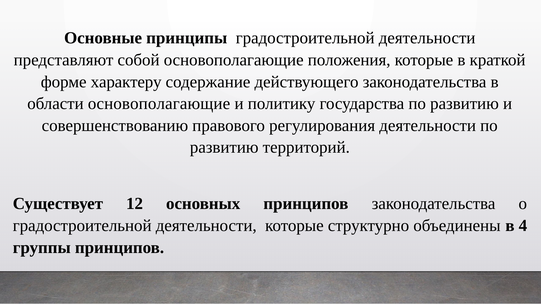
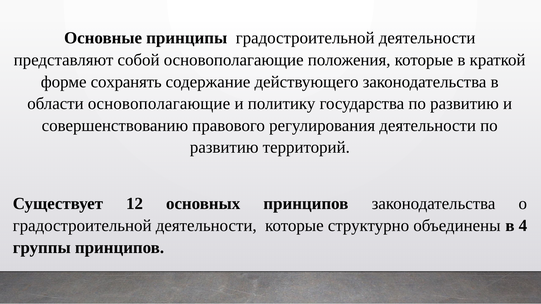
характеру: характеру -> сохранять (126, 82)
